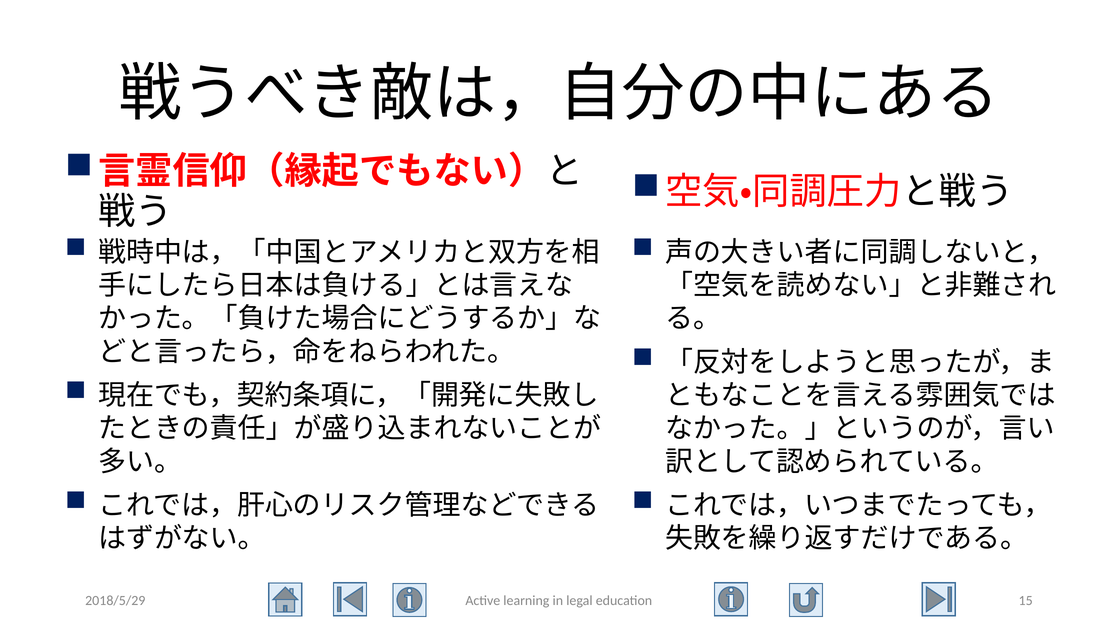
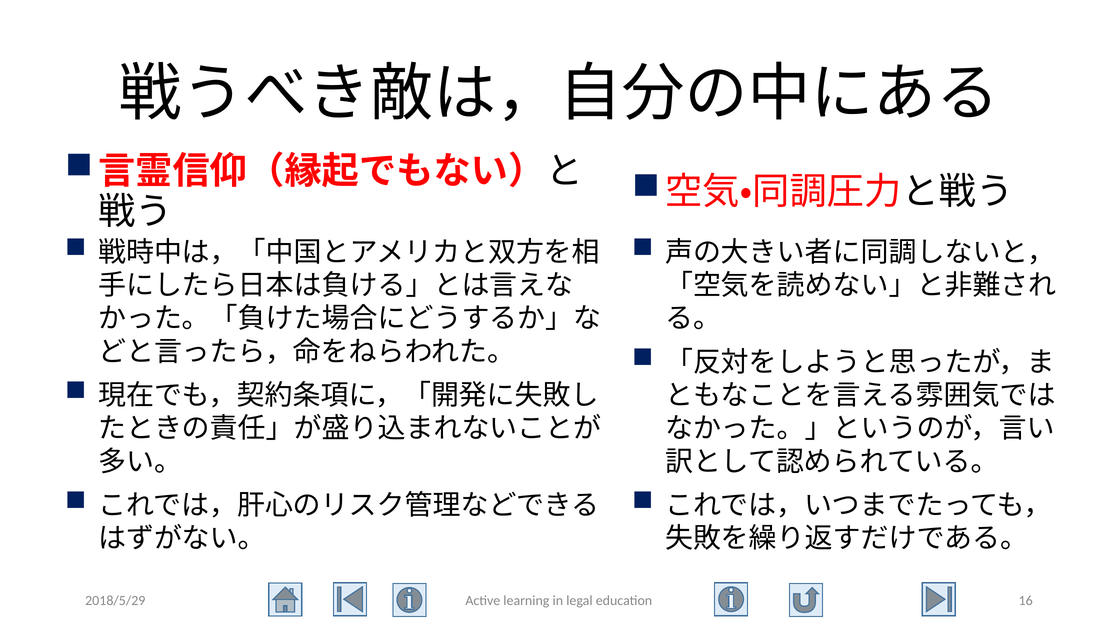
15: 15 -> 16 (1026, 600)
